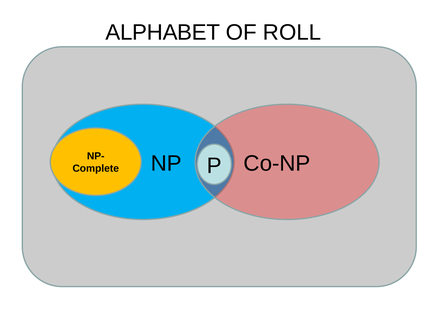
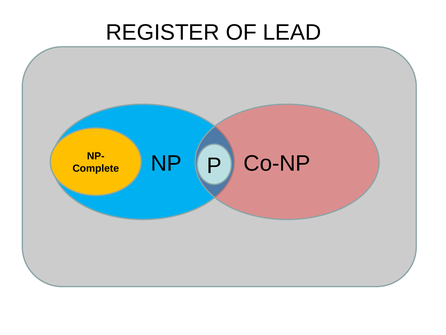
ALPHABET: ALPHABET -> REGISTER (163, 32)
ROLL: ROLL -> LEAD (292, 32)
